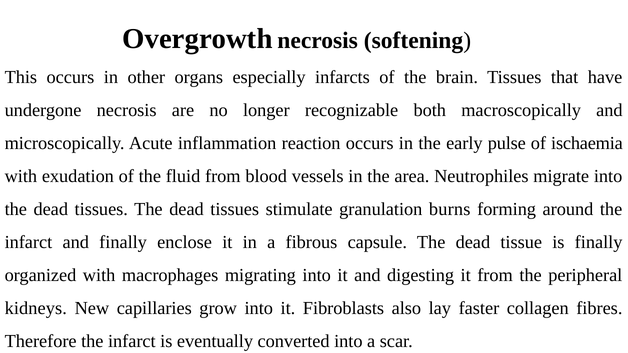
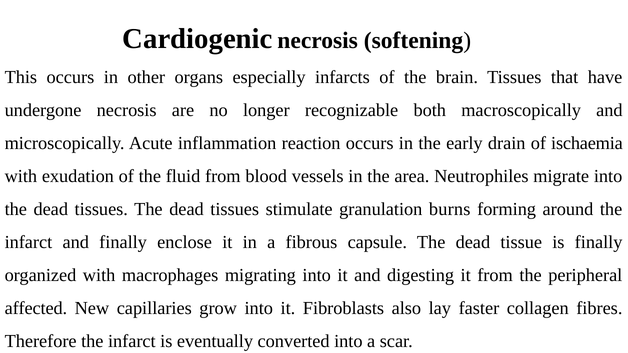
Overgrowth: Overgrowth -> Cardiogenic (197, 39)
pulse: pulse -> drain (507, 143)
kidneys: kidneys -> affected (36, 308)
